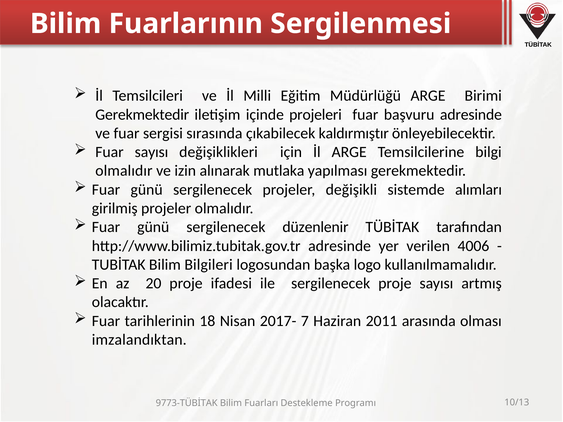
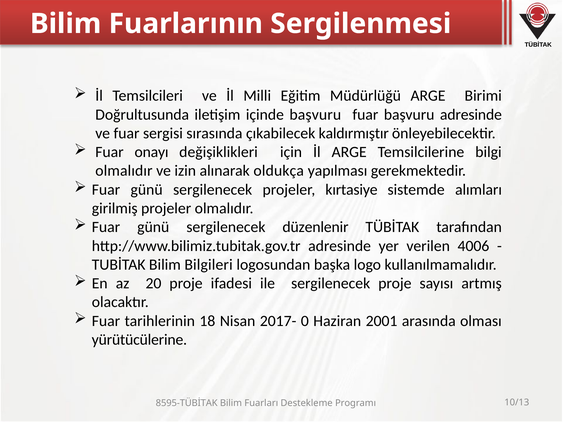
Gerekmektedir: Gerekmektedir -> Doğrultusunda (142, 115)
içinde projeleri: projeleri -> başvuru (315, 115)
Fuar sayısı: sayısı -> onayı (152, 152)
mutlaka: mutlaka -> oldukça (279, 171)
değişikli: değişikli -> kırtasiye (351, 190)
7: 7 -> 0 (305, 321)
2011: 2011 -> 2001 (382, 321)
imzalandıktan: imzalandıktan -> yürütücülerine (139, 340)
9773-TÜBİTAK: 9773-TÜBİTAK -> 8595-TÜBİTAK (187, 403)
